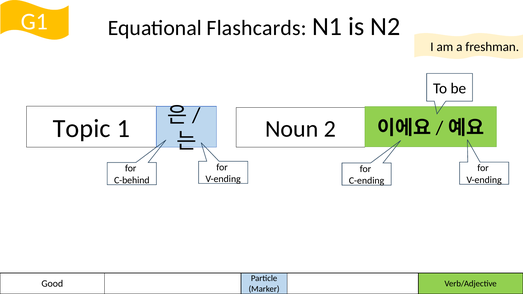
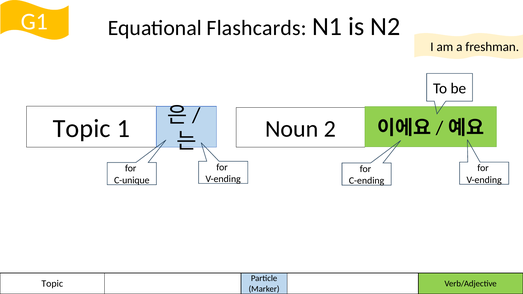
C-behind: C-behind -> C-unique (132, 180)
Good: Good -> Topic (52, 284)
